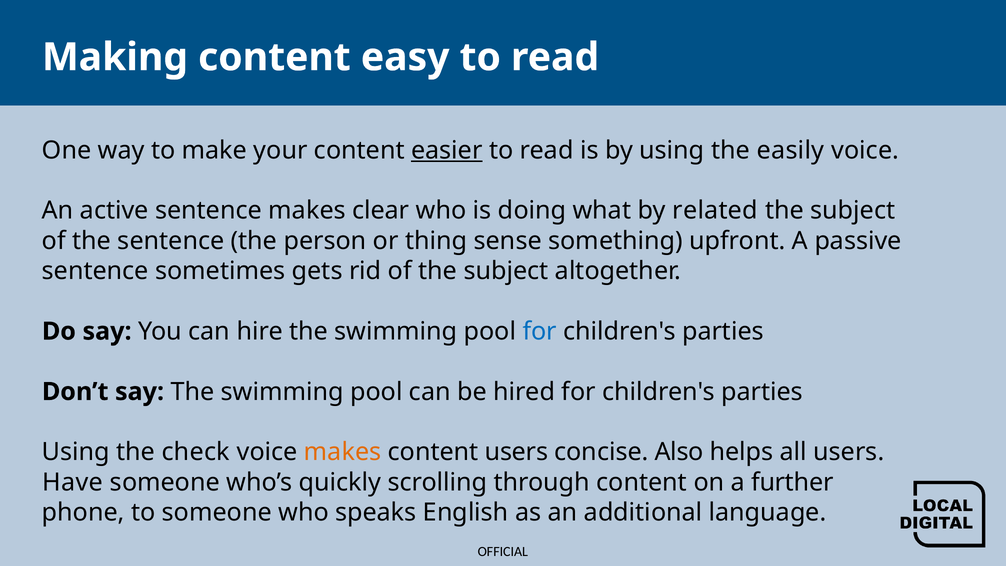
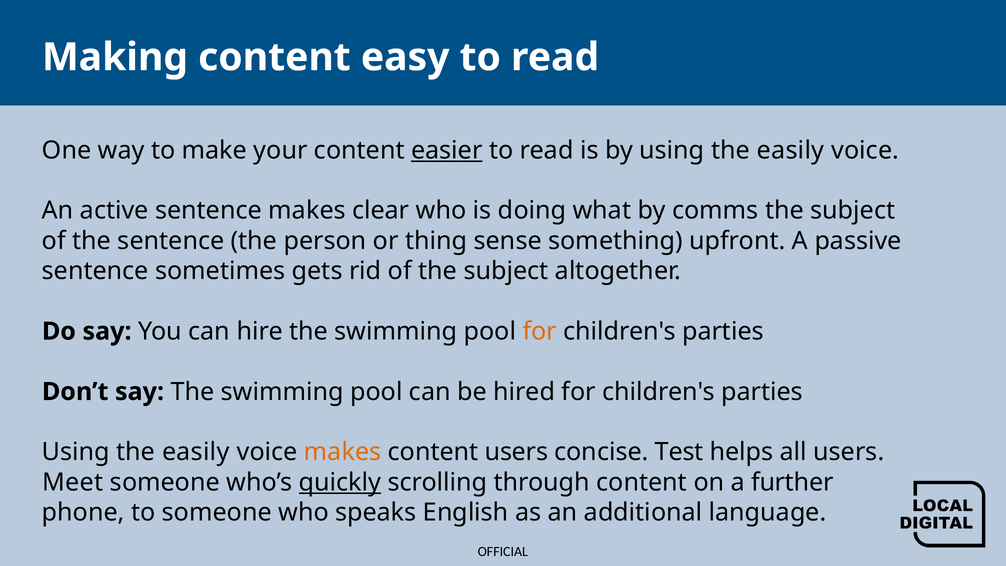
related: related -> comms (715, 211)
for colour: blue -> orange (540, 331)
check: check -> easily (196, 452)
Also: Also -> Test (679, 452)
Have: Have -> Meet (73, 482)
quickly underline: none -> present (340, 482)
